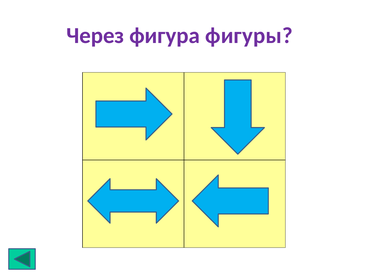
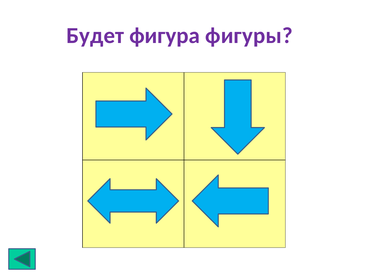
Через: Через -> Будет (95, 36)
